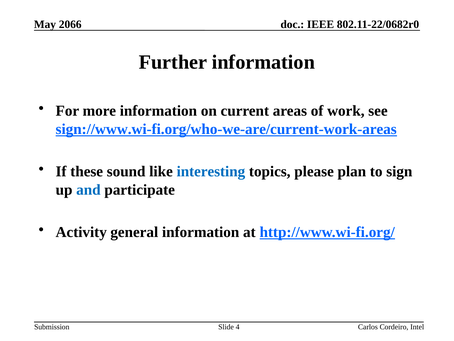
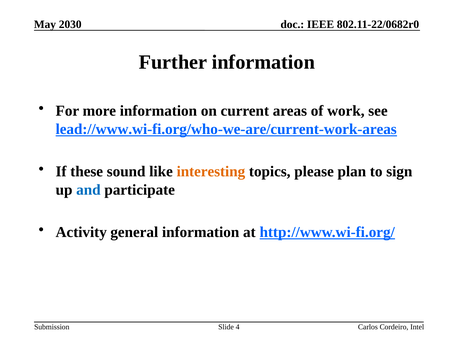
2066: 2066 -> 2030 (70, 24)
sign://www.wi-fi.org/who-we-are/current-work-areas: sign://www.wi-fi.org/who-we-are/current-work-areas -> lead://www.wi-fi.org/who-we-are/current-work-areas (226, 129)
interesting colour: blue -> orange (211, 171)
